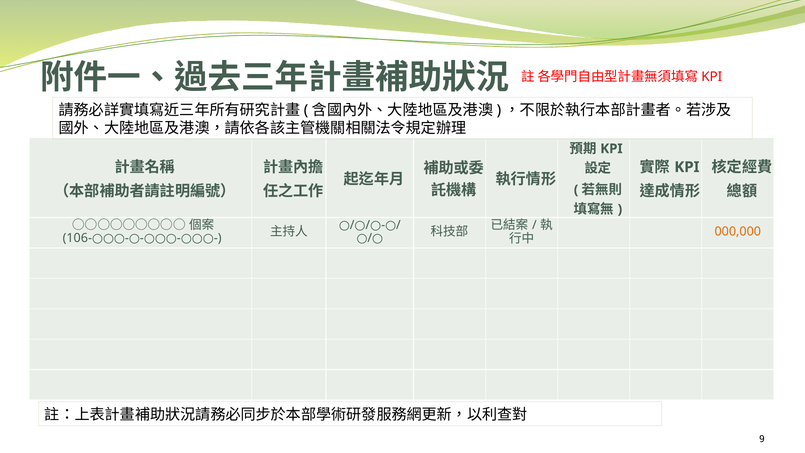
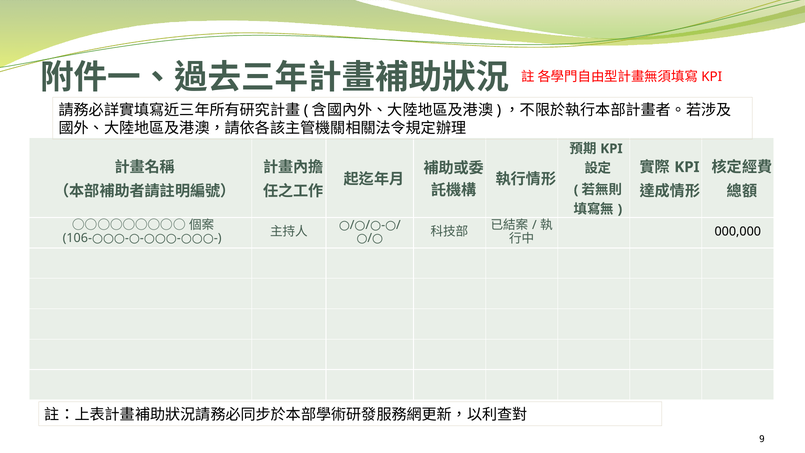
000,000 colour: orange -> black (738, 232)
